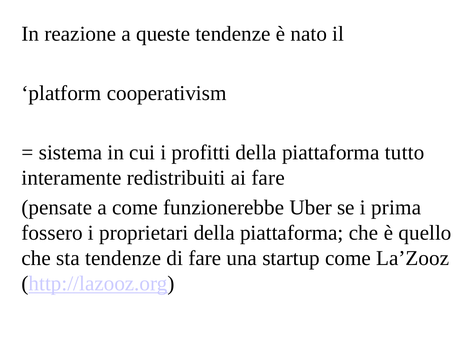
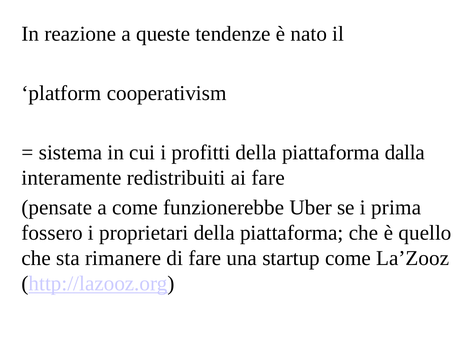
tutto: tutto -> dalla (405, 152)
sta tendenze: tendenze -> rimanere (123, 258)
